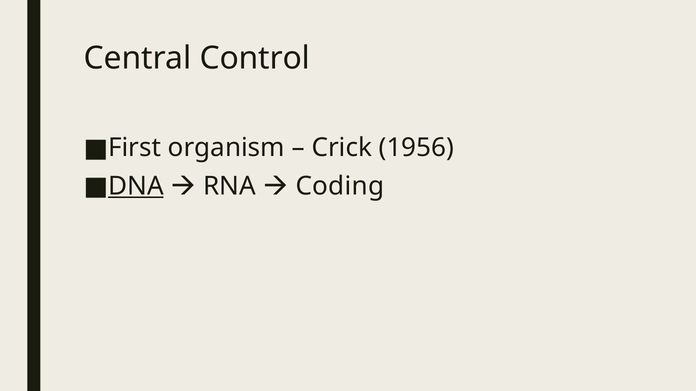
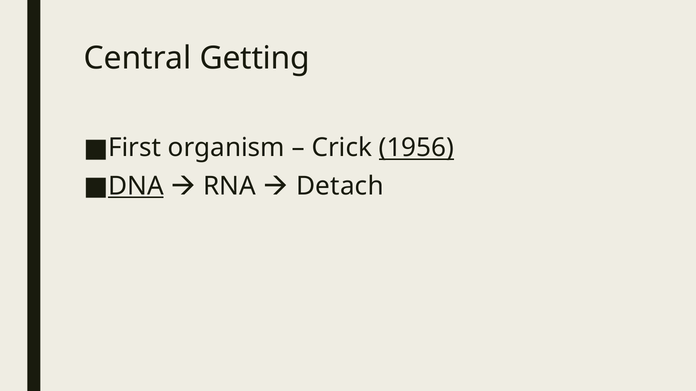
Control: Control -> Getting (255, 58)
1956 underline: none -> present (416, 148)
Coding: Coding -> Detach (340, 186)
